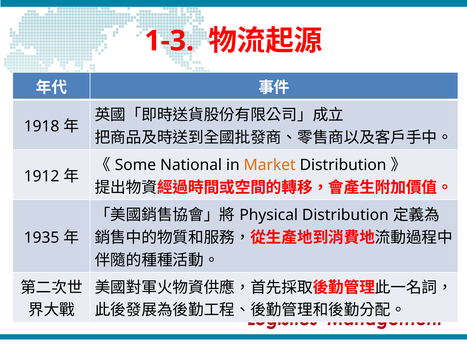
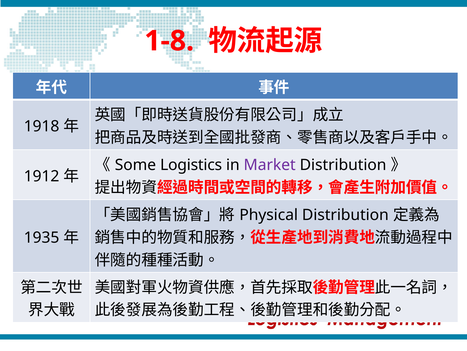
1-3: 1-3 -> 1-8 (169, 41)
National: National -> Logistics (191, 165)
Market colour: orange -> purple (270, 165)
